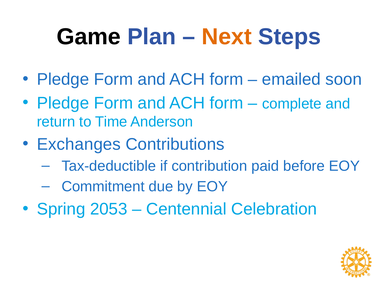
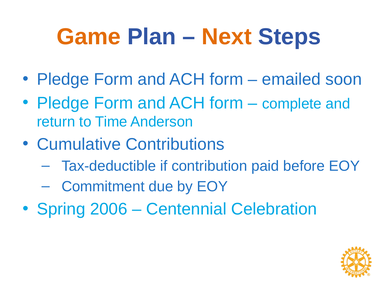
Game colour: black -> orange (89, 37)
Exchanges: Exchanges -> Cumulative (79, 144)
2053: 2053 -> 2006 (109, 209)
